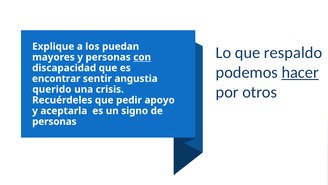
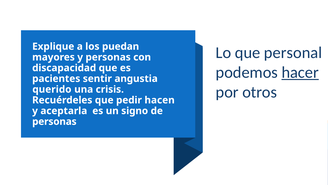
respaldo: respaldo -> personal (293, 53)
con underline: present -> none (142, 57)
encontrar: encontrar -> pacientes (56, 78)
apoyo: apoyo -> hacen (160, 100)
